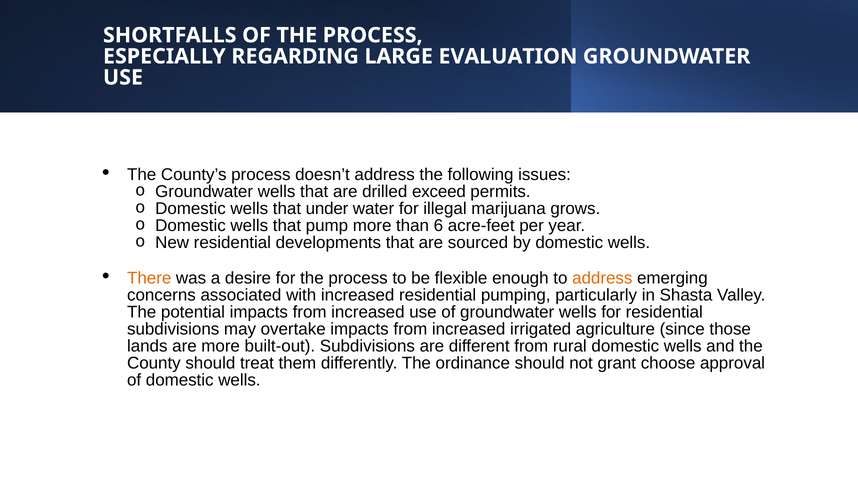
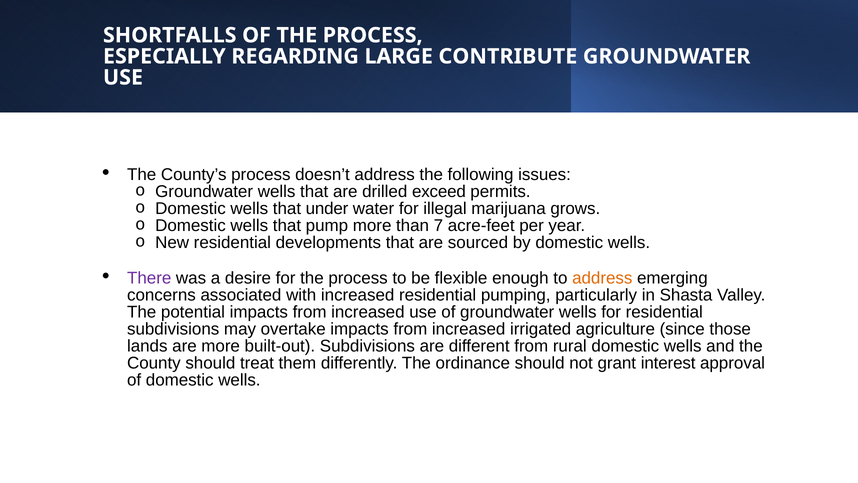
EVALUATION: EVALUATION -> CONTRIBUTE (508, 56)
6: 6 -> 7 (438, 225)
There colour: orange -> purple (149, 278)
choose: choose -> interest (668, 363)
